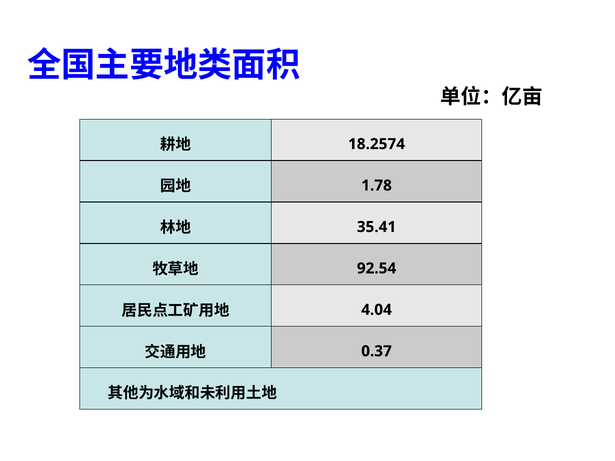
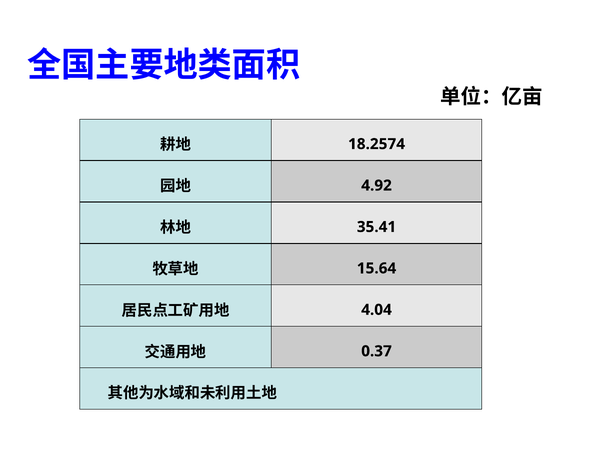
1.78: 1.78 -> 4.92 (377, 186)
92.54: 92.54 -> 15.64 (377, 268)
